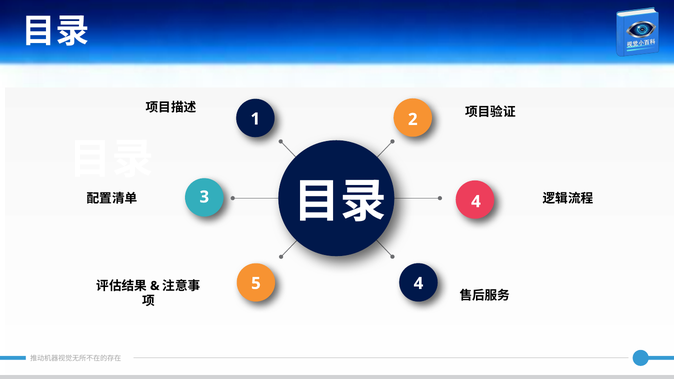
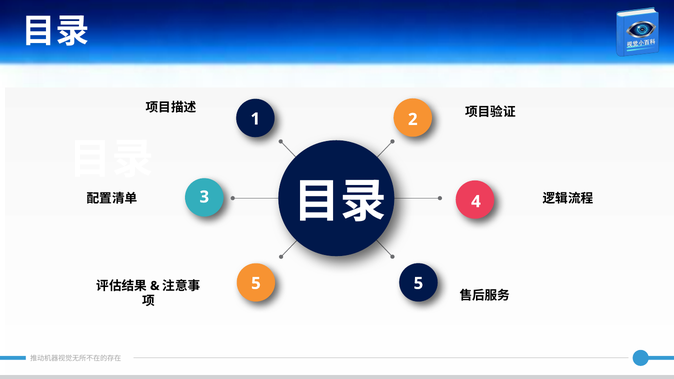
5 4: 4 -> 5 (418, 283)
